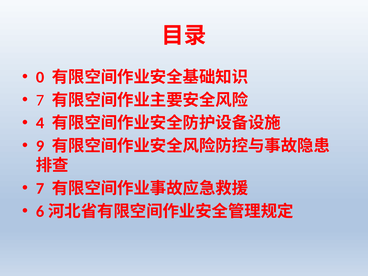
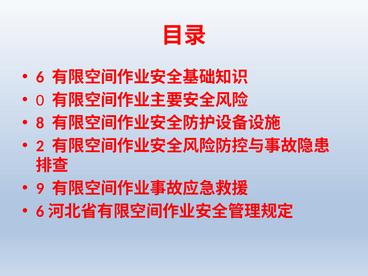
0: 0 -> 6 (40, 77)
7: 7 -> 0 (40, 100)
4: 4 -> 8 (40, 123)
9: 9 -> 2 (40, 146)
7: 7 -> 9 (40, 188)
